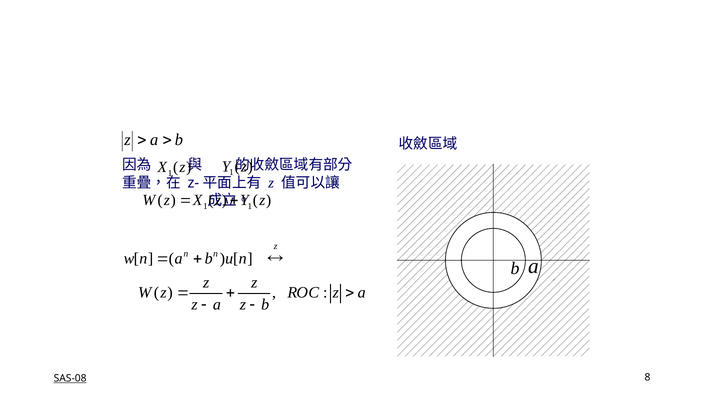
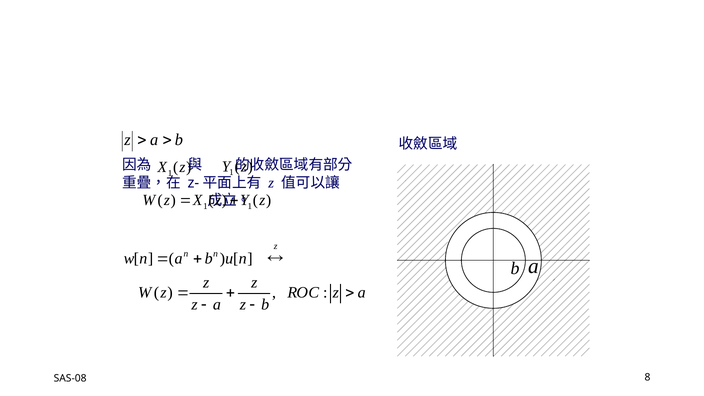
SAS-08 underline: present -> none (70, 378)
